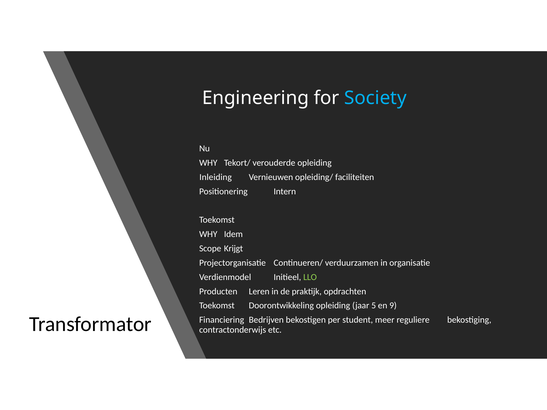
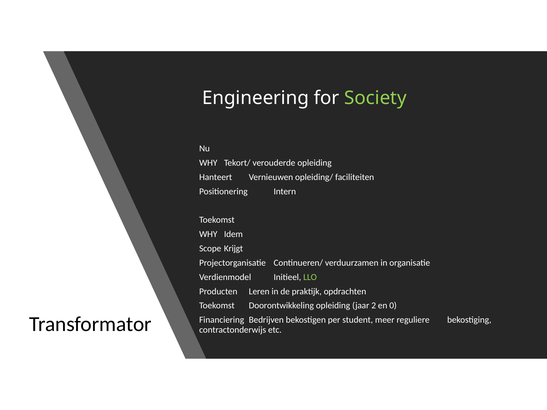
Society colour: light blue -> light green (375, 98)
Inleiding: Inleiding -> Hanteert (216, 177)
5: 5 -> 2 (374, 306)
9: 9 -> 0 (393, 306)
